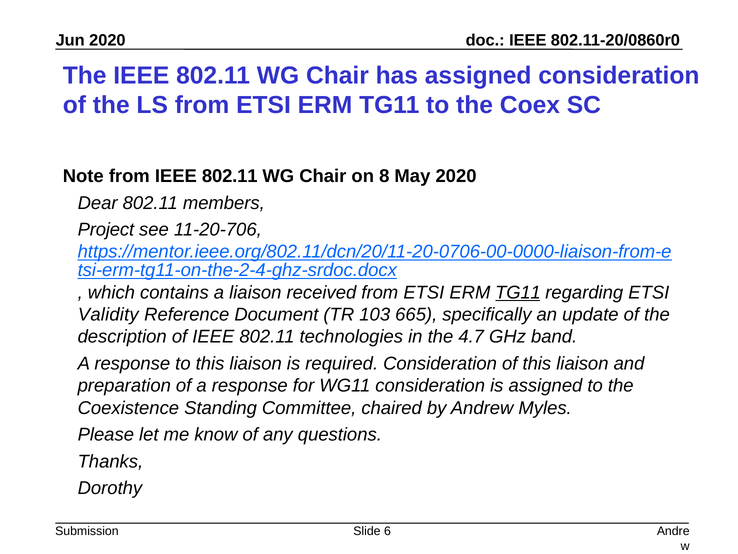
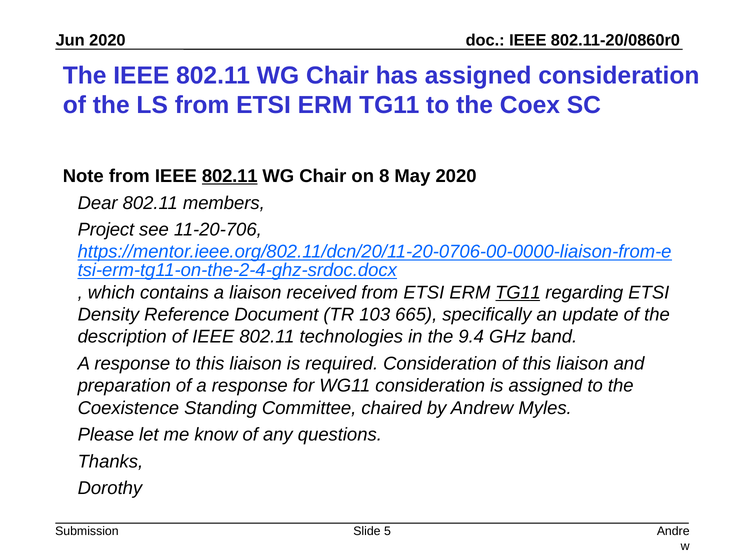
802.11 underline: none -> present (230, 176)
Validity: Validity -> Density (108, 314)
4.7: 4.7 -> 9.4 (471, 337)
6: 6 -> 5 (387, 531)
